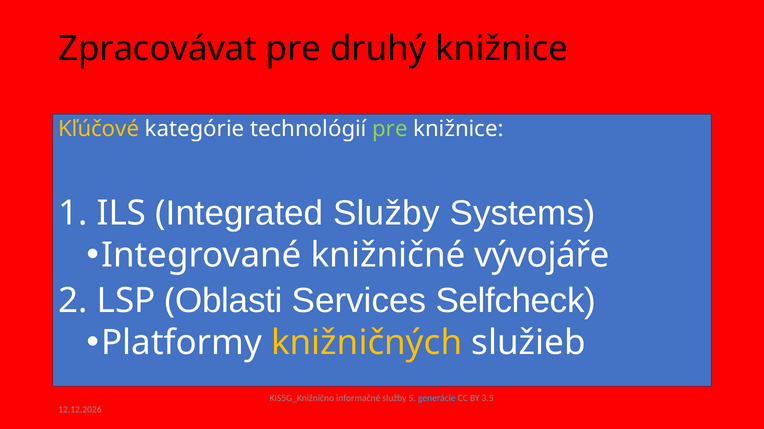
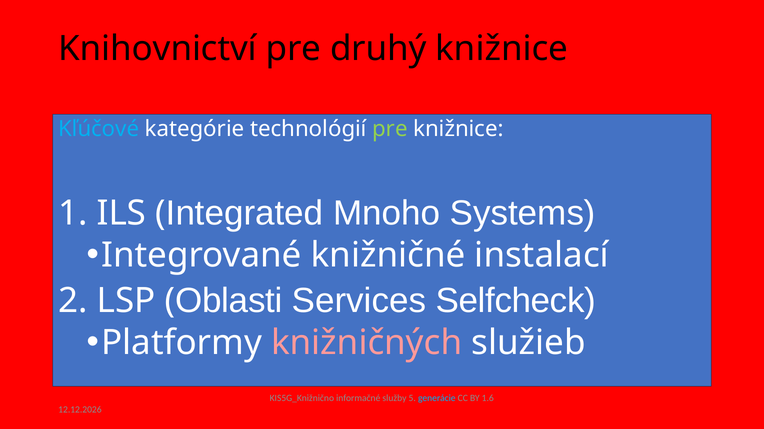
Zpracovávat: Zpracovávat -> Knihovnictví (158, 49)
Kľúčové colour: yellow -> light blue (99, 129)
Integrated Služby: Služby -> Mnoho (387, 214)
vývojáře: vývojáře -> instalací (542, 256)
knižničných colour: yellow -> pink (367, 343)
3.5: 3.5 -> 1.6 (488, 399)
